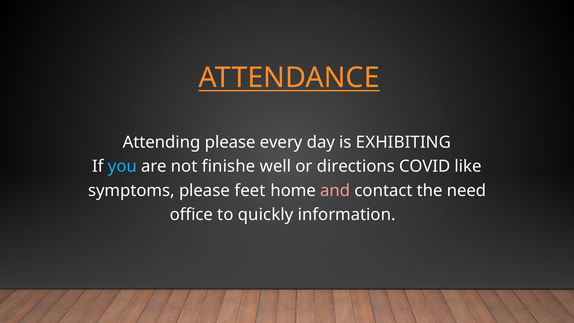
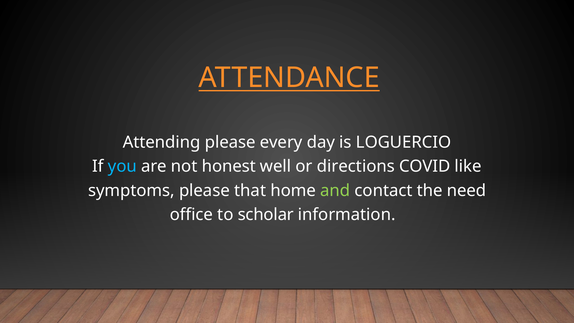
EXHIBITING: EXHIBITING -> LOGUERCIO (404, 142)
finishe: finishe -> honest (229, 166)
feet: feet -> that (250, 190)
and colour: pink -> light green (335, 190)
quickly: quickly -> scholar (266, 215)
